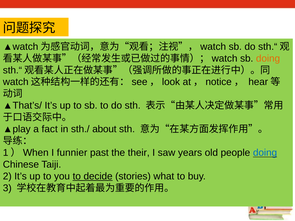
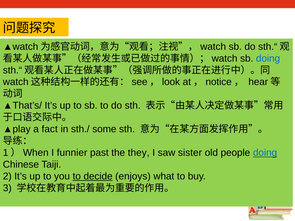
doing colour: orange -> blue (268, 58)
about: about -> some (104, 129)
their: their -> they (139, 153)
years: years -> sister (190, 153)
stories: stories -> enjoys (133, 176)
